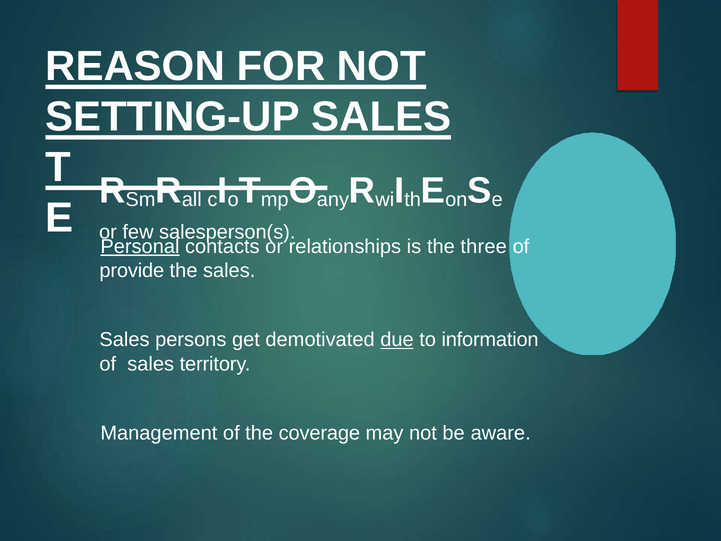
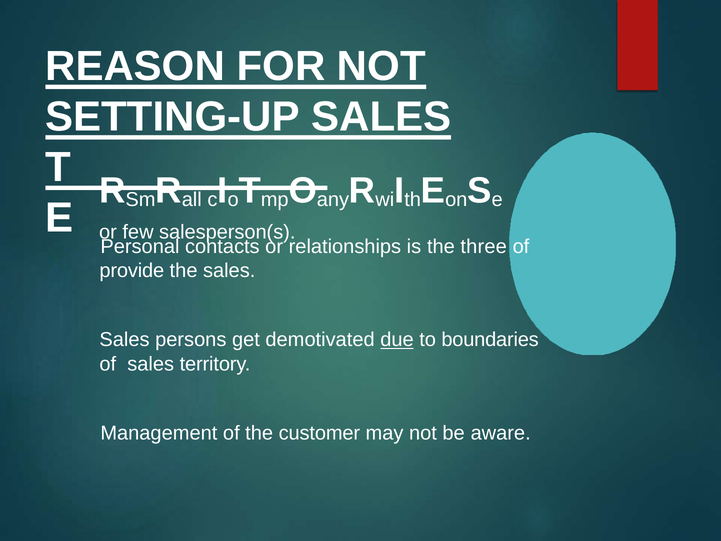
Personal underline: present -> none (140, 247)
information: information -> boundaries (490, 340)
coverage: coverage -> customer (319, 433)
